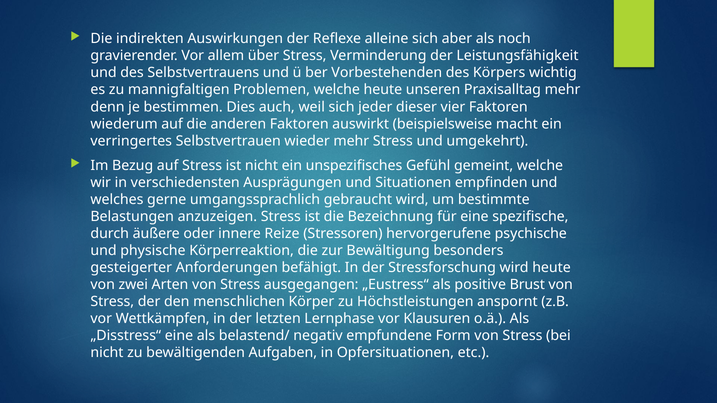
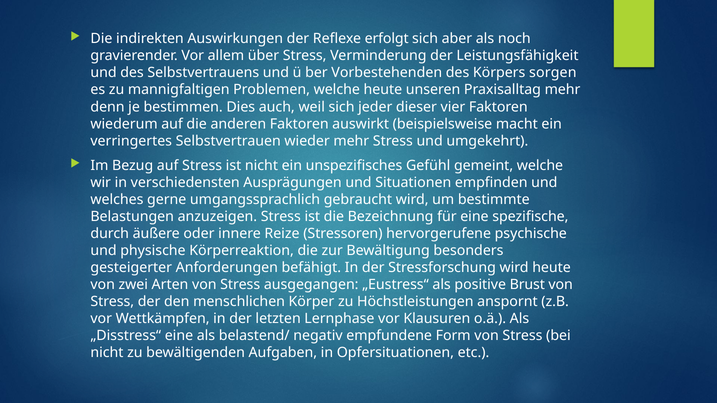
alleine: alleine -> erfolgt (387, 39)
wichtig: wichtig -> sorgen (553, 73)
